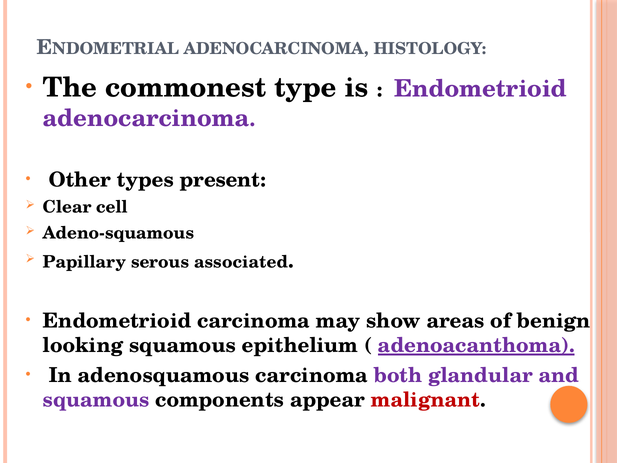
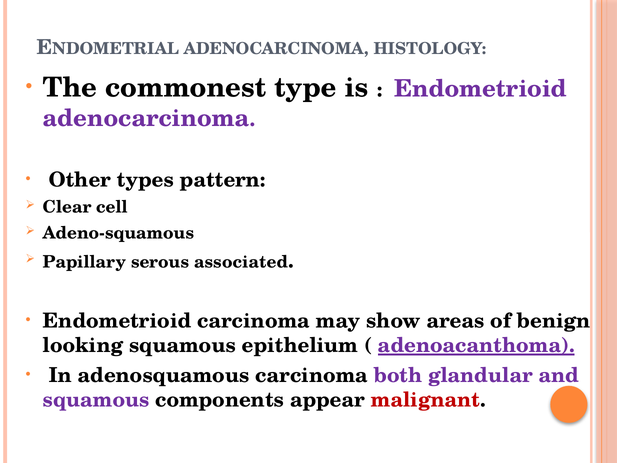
present: present -> pattern (223, 180)
